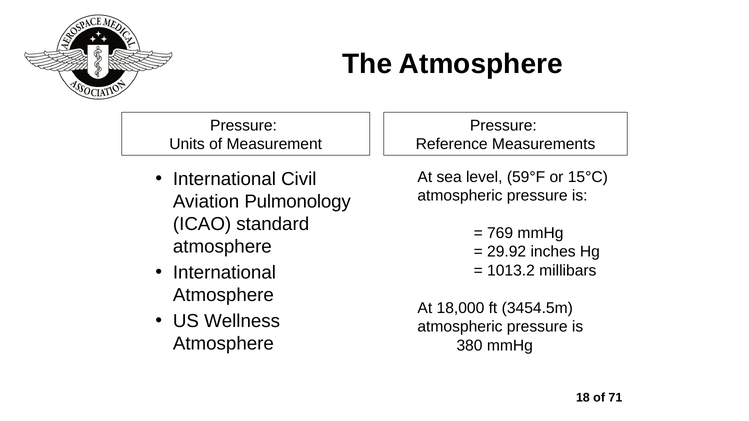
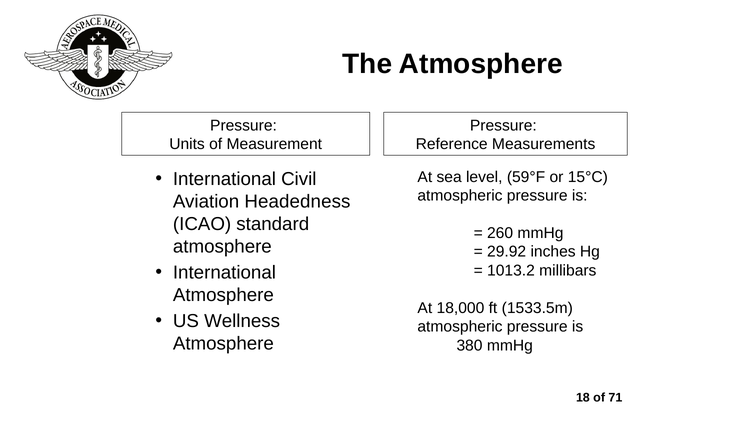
Pulmonology: Pulmonology -> Headedness (297, 202)
769: 769 -> 260 (500, 233)
3454.5m: 3454.5m -> 1533.5m (537, 308)
